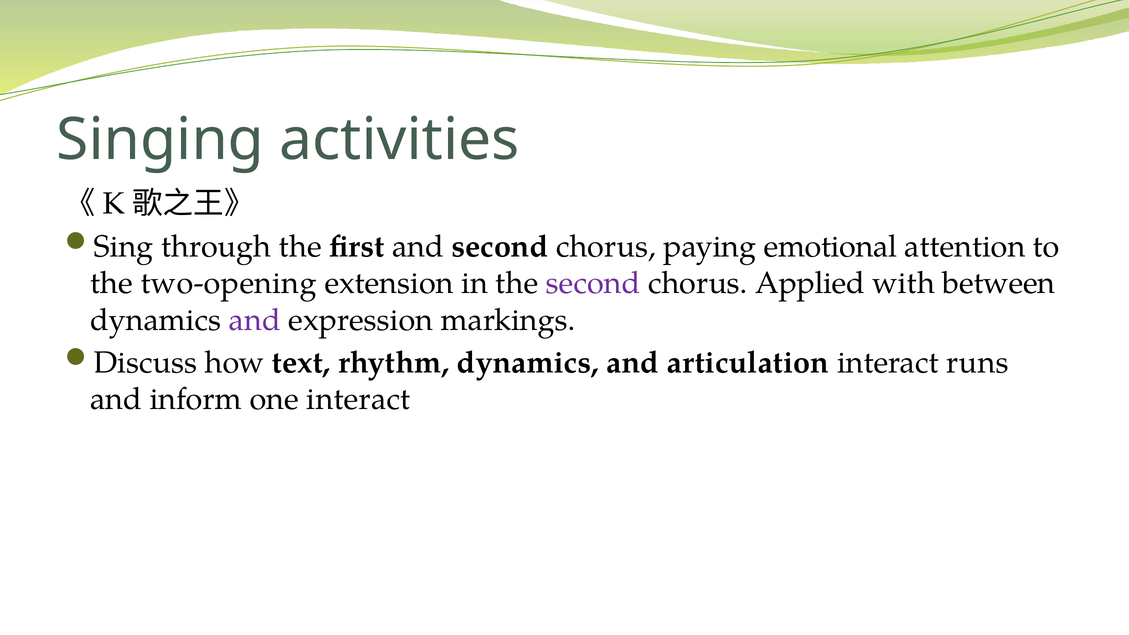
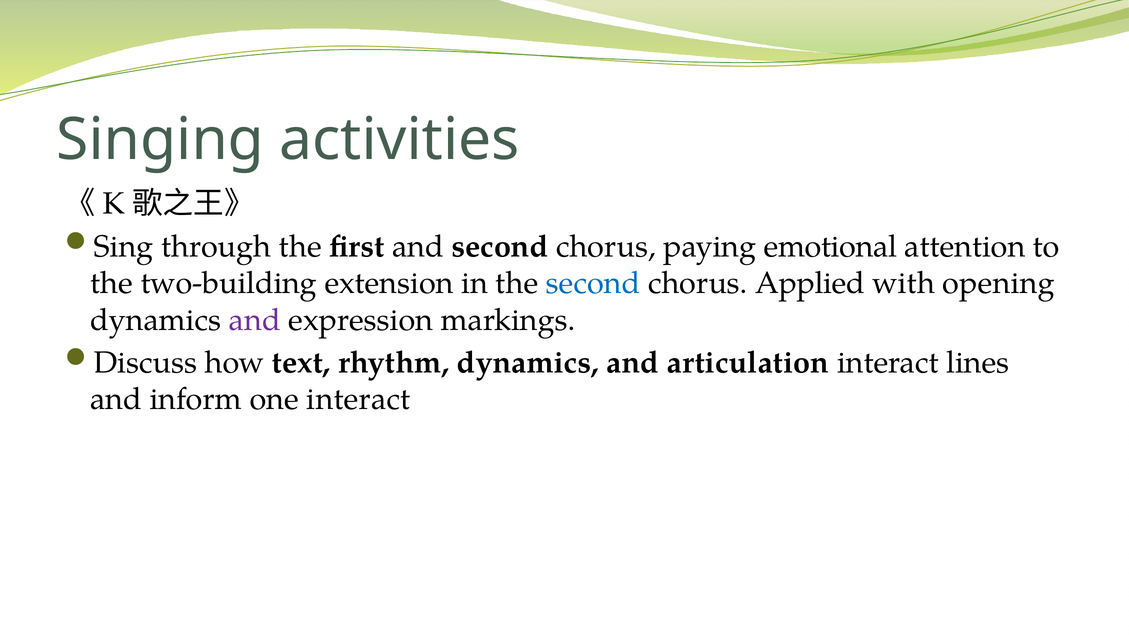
two-opening: two-opening -> two-building (229, 283)
second colour: purple -> blue (593, 283)
between: between -> opening (999, 283)
runs: runs -> lines (978, 363)
